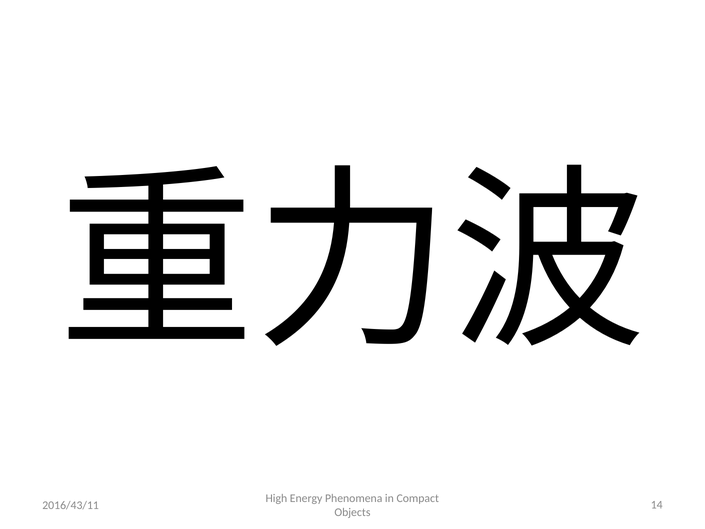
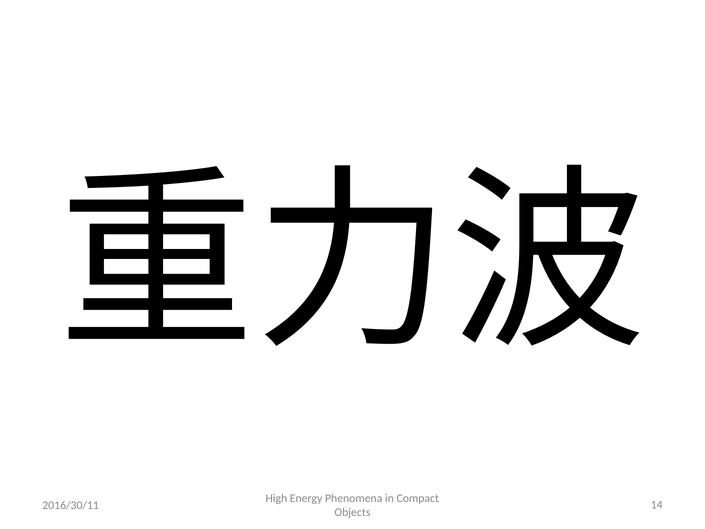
2016/43/11: 2016/43/11 -> 2016/30/11 (71, 505)
